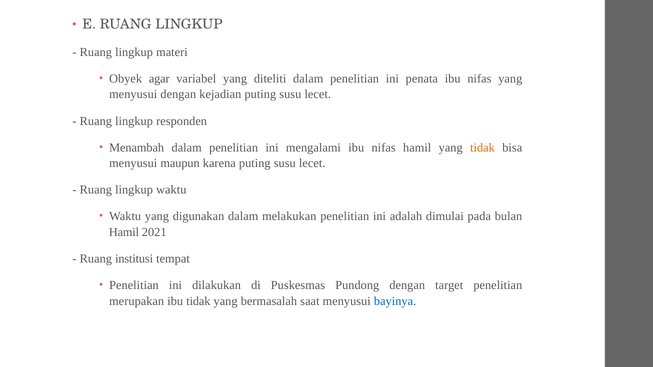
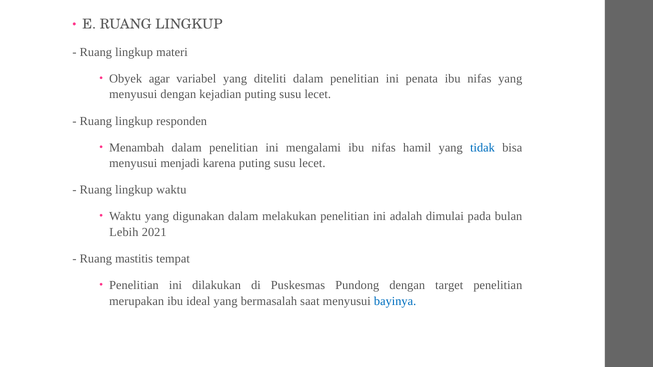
tidak colour: orange -> blue (482, 148)
maupun: maupun -> menjadi (180, 163)
Hamil: Hamil -> Lebih (124, 232)
institusi: institusi -> mastitis (134, 259)
ibu tidak: tidak -> ideal (198, 301)
